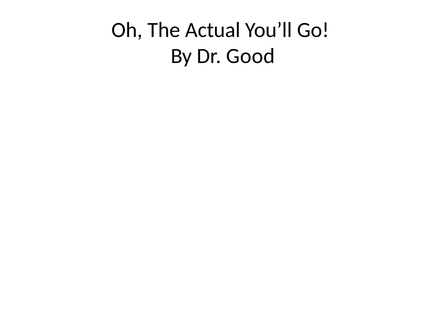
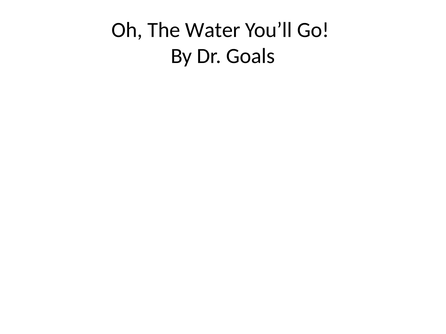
Actual: Actual -> Water (213, 30)
Good: Good -> Goals (251, 56)
